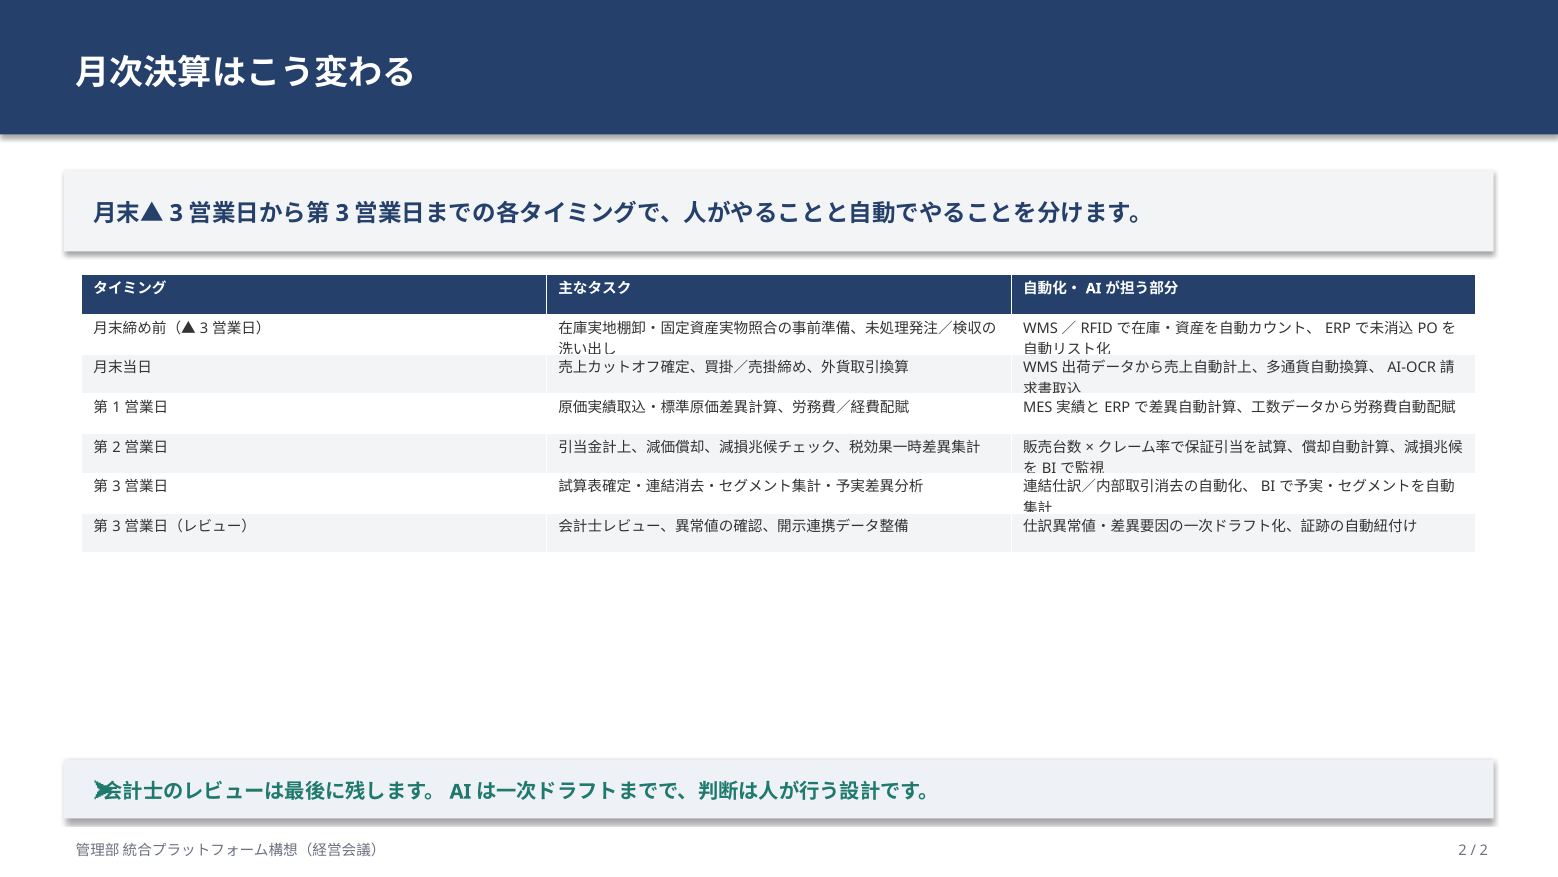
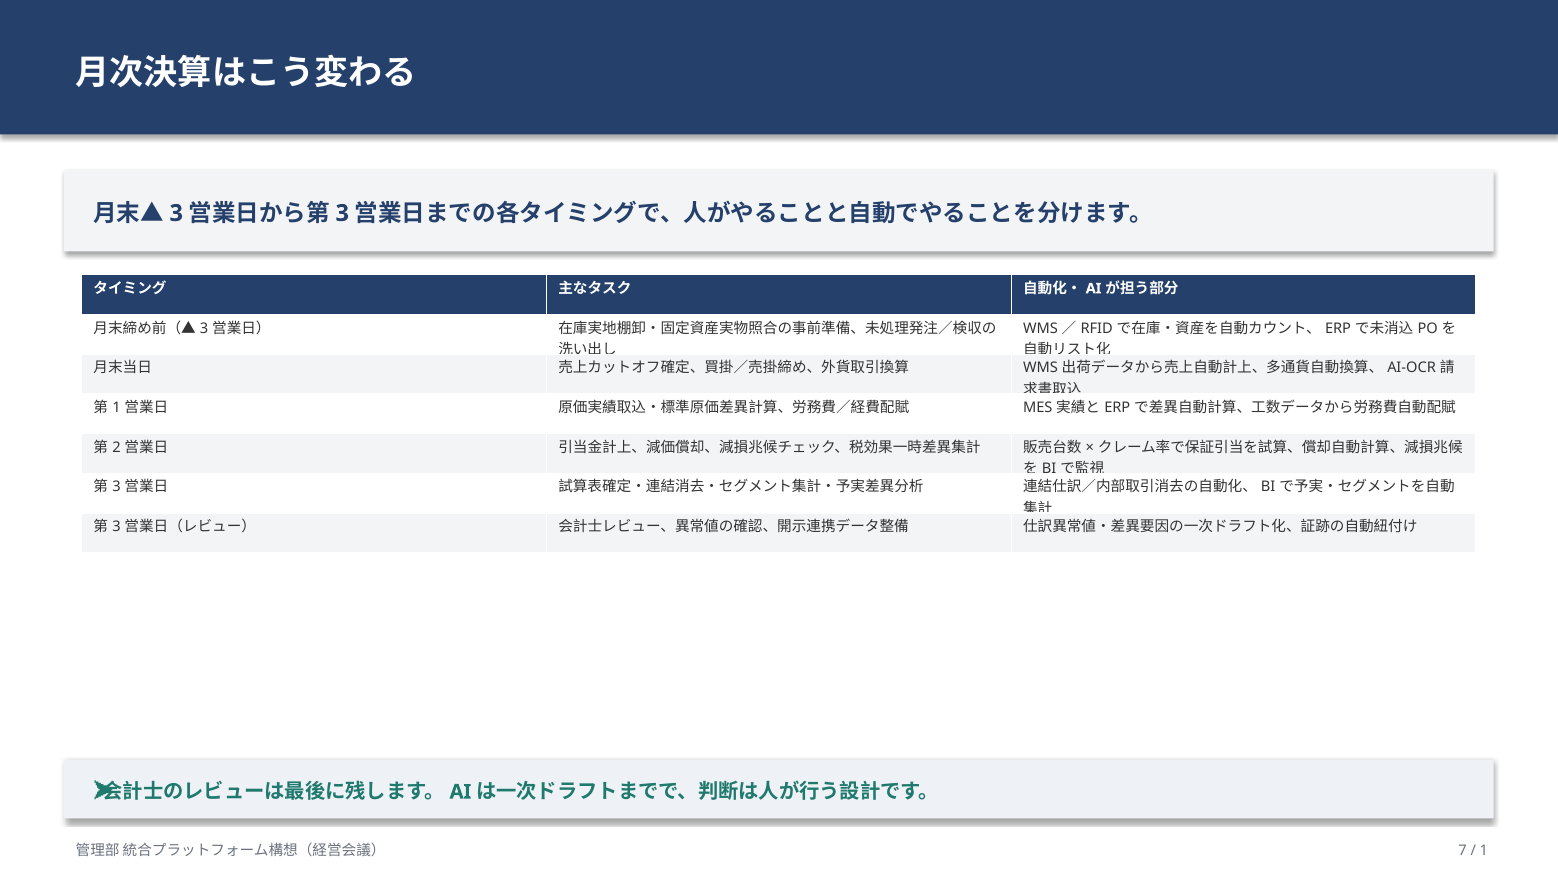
2: 2 -> 7 (1463, 850)
2: 2 -> 1 (1484, 850)
